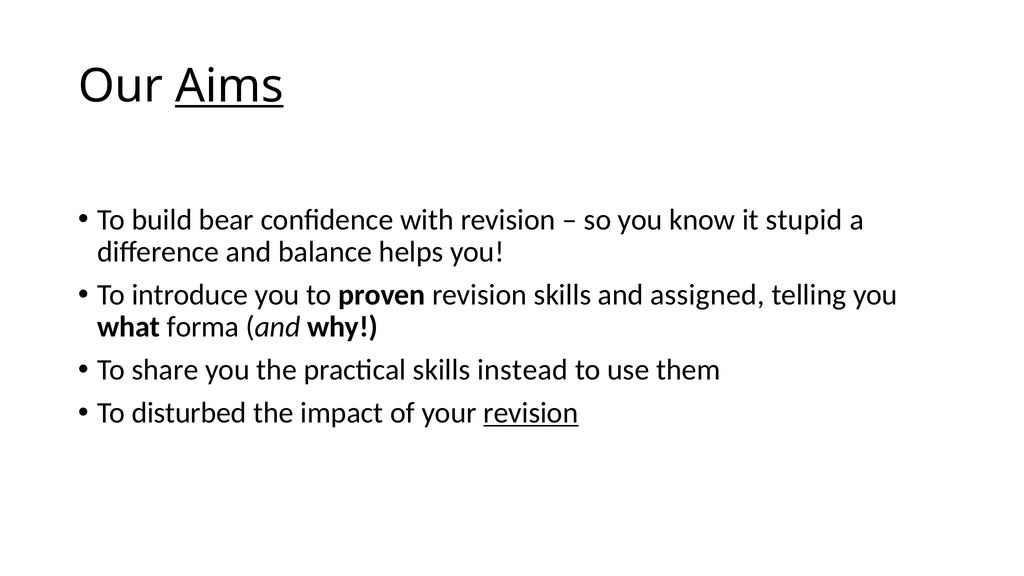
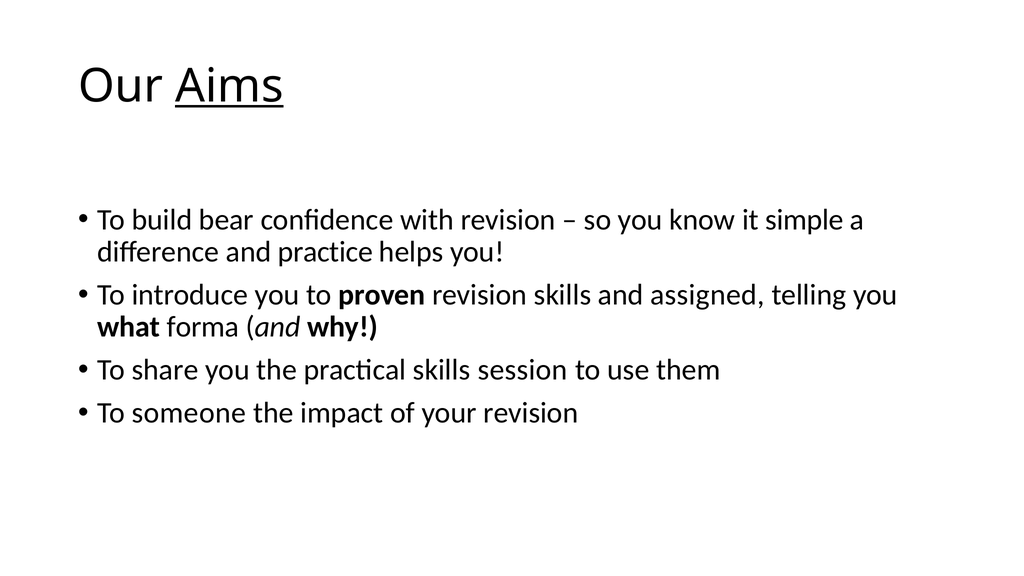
stupid: stupid -> simple (804, 220)
balance: balance -> practice (325, 252)
instead: instead -> session (523, 370)
disturbed: disturbed -> someone (189, 413)
revision underline: present -> none (531, 413)
